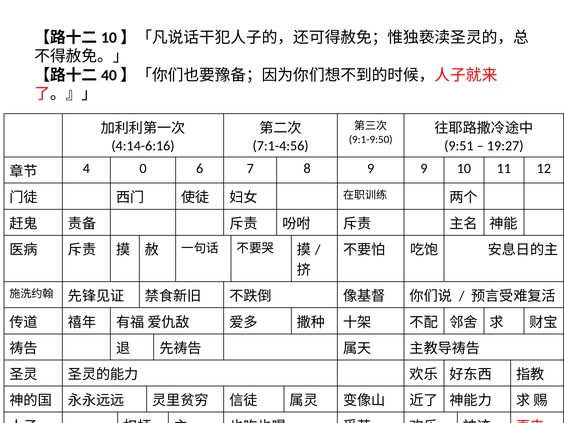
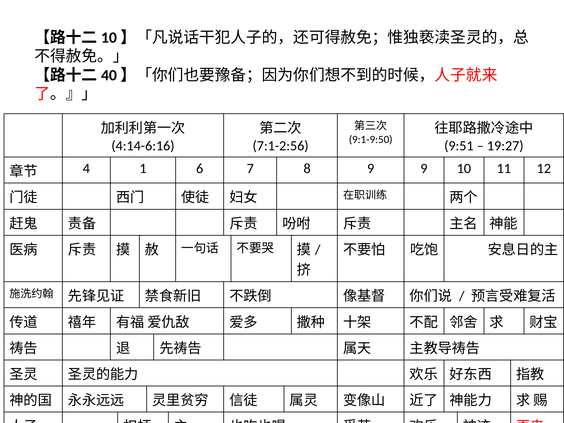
7:1-4:56: 7:1-4:56 -> 7:1-2:56 (281, 146)
0: 0 -> 1 (143, 169)
